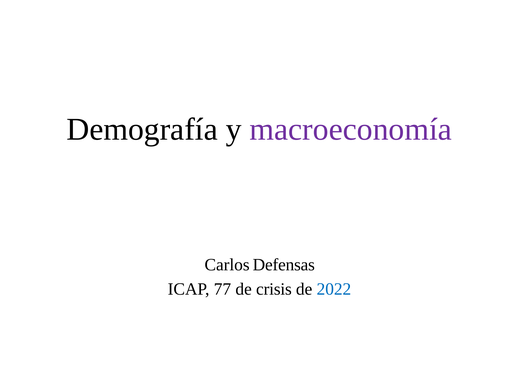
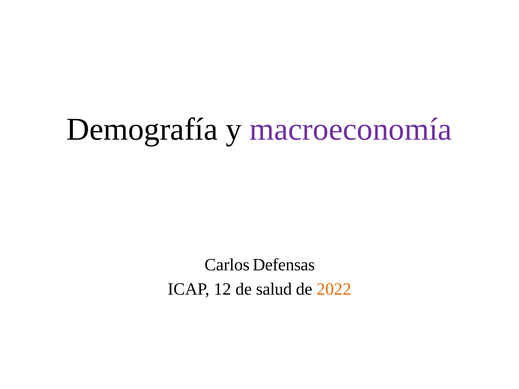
77: 77 -> 12 (222, 289)
crisis: crisis -> salud (274, 289)
2022 colour: blue -> orange (334, 289)
